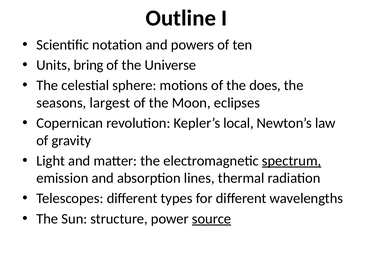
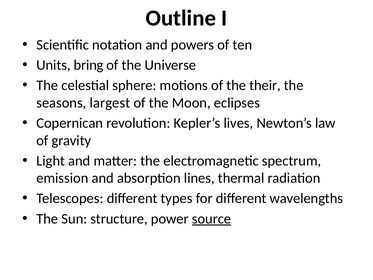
does: does -> their (265, 85)
local: local -> lives (238, 123)
spectrum underline: present -> none (292, 161)
